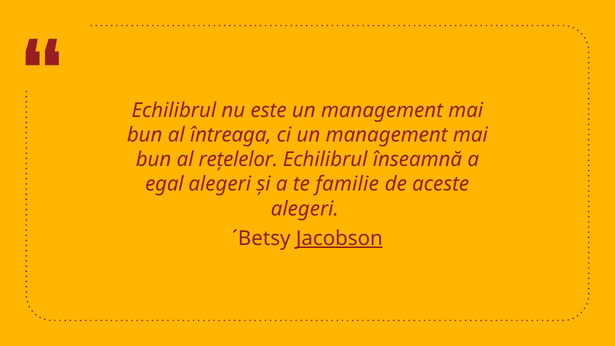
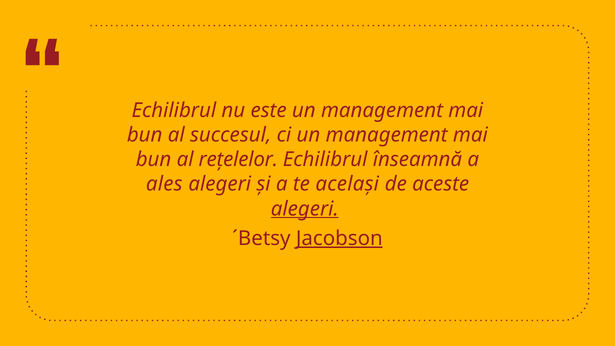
întreaga: întreaga -> succesul (231, 135)
egal: egal -> ales (164, 184)
familie: familie -> același (347, 184)
alegeri underline: none -> present (305, 209)
